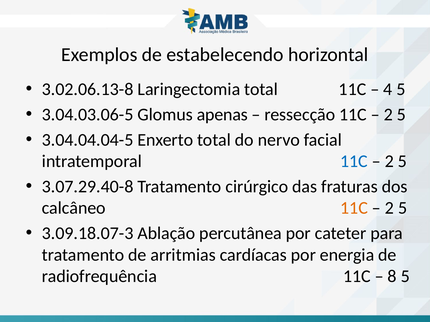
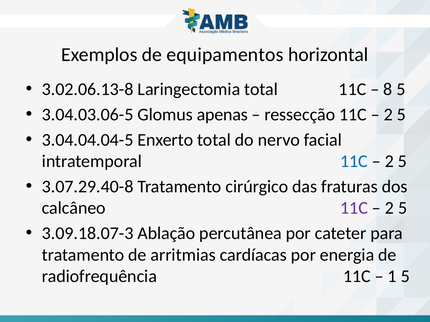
estabelecendo: estabelecendo -> equipamentos (225, 55)
4: 4 -> 8 (388, 89)
11C colour: orange -> purple (354, 208)
8: 8 -> 1 (392, 277)
